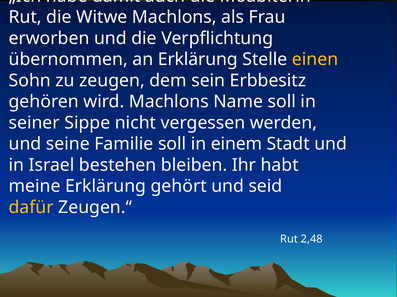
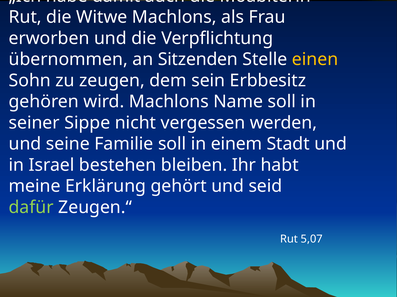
an Erklärung: Erklärung -> Sitzenden (198, 60)
dafür colour: yellow -> light green (31, 208)
2,48: 2,48 -> 5,07 (312, 240)
